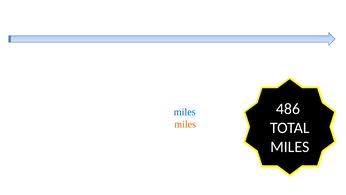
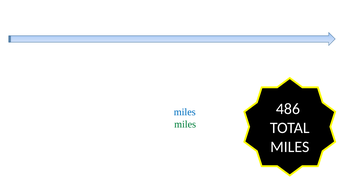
miles colour: orange -> green (185, 124)
